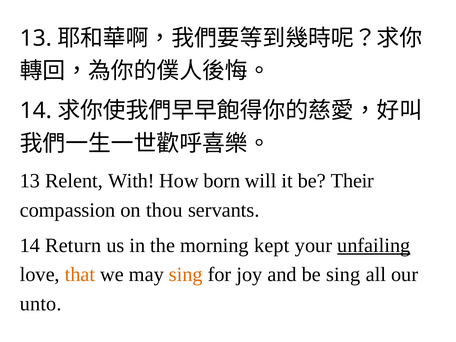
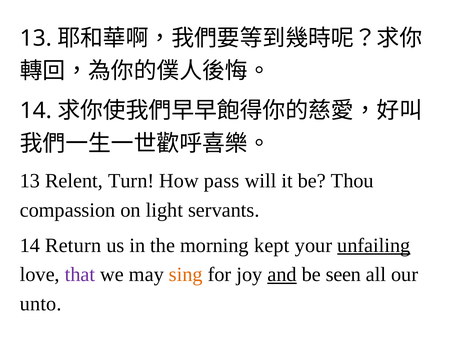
With: With -> Turn (131, 181)
born: born -> pass (222, 181)
Their: Their -> Thou (352, 181)
thou: thou -> light (164, 210)
that colour: orange -> purple (80, 275)
and underline: none -> present (282, 275)
be sing: sing -> seen (343, 275)
